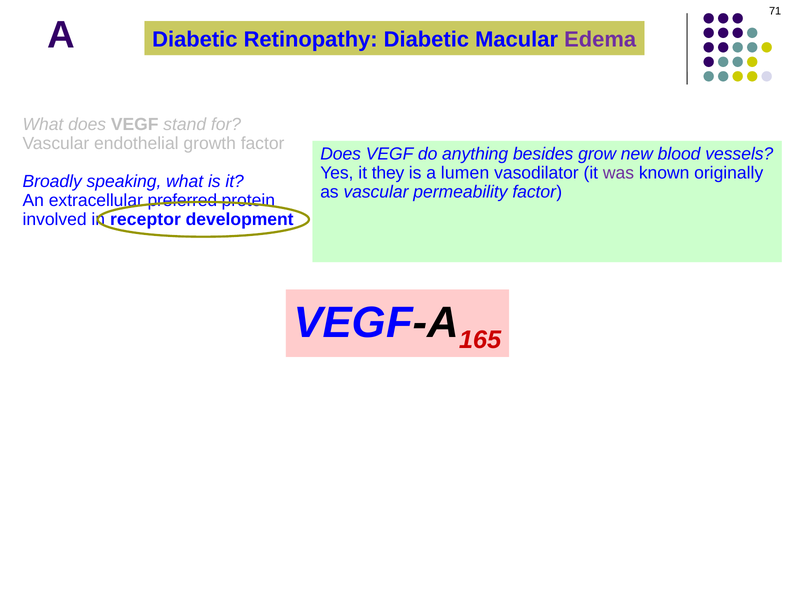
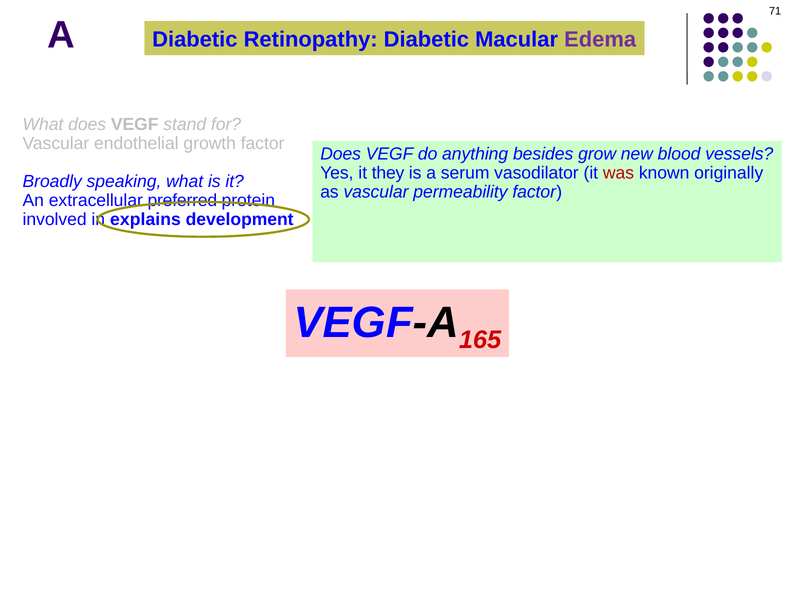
lumen: lumen -> serum (465, 173)
was colour: purple -> red (618, 173)
receptor: receptor -> explains (145, 219)
